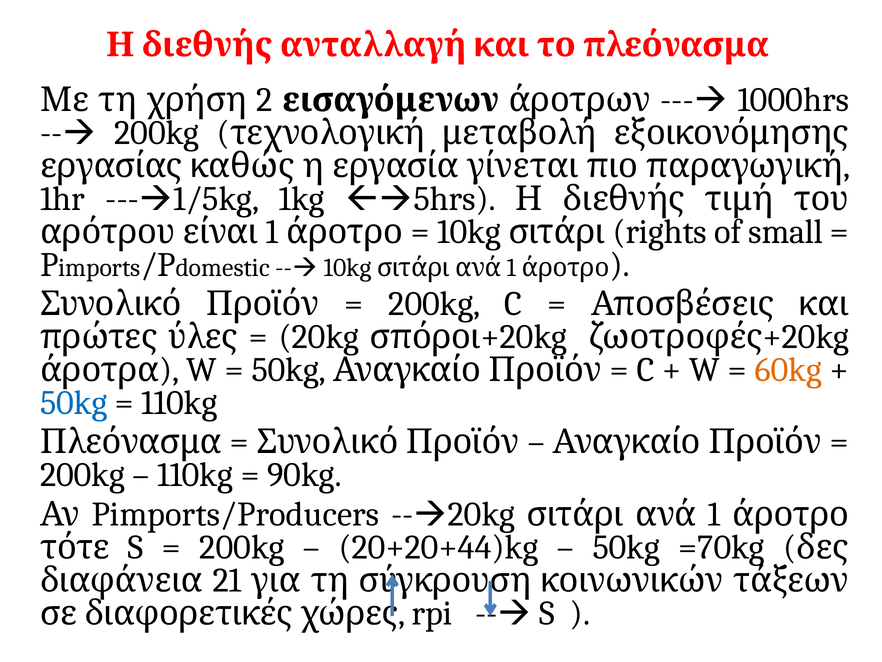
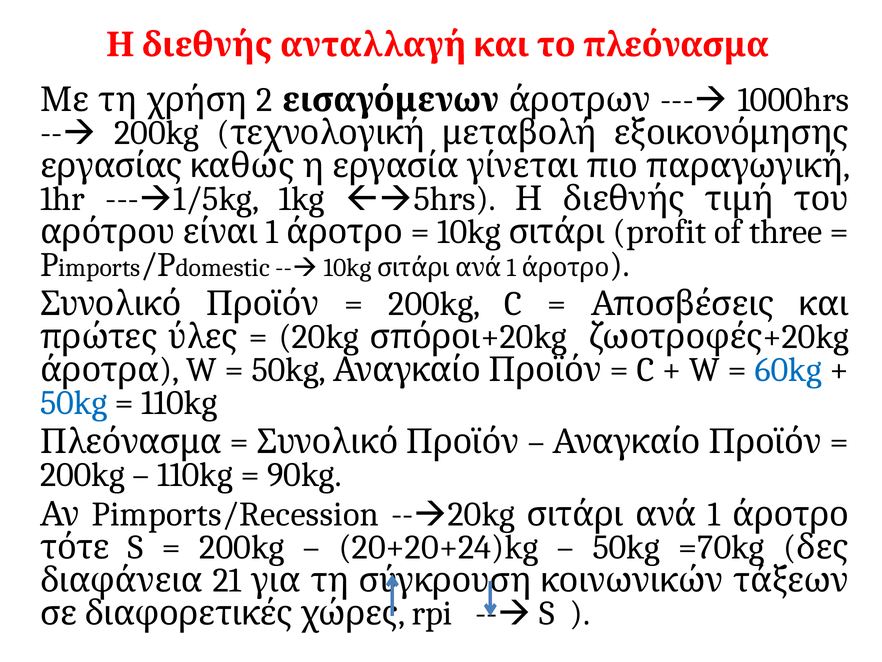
rights: rights -> profit (660, 232)
small: small -> three (786, 232)
60kg colour: orange -> blue (788, 370)
Pimports/Producers: Pimports/Producers -> Pimports/Recession (235, 514)
20+20+44)kg: 20+20+44)kg -> 20+20+24)kg (438, 547)
